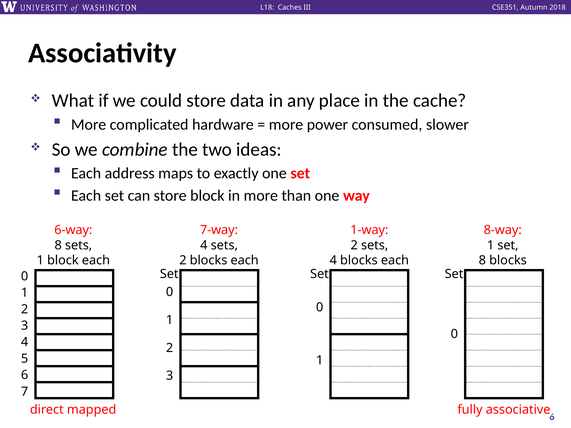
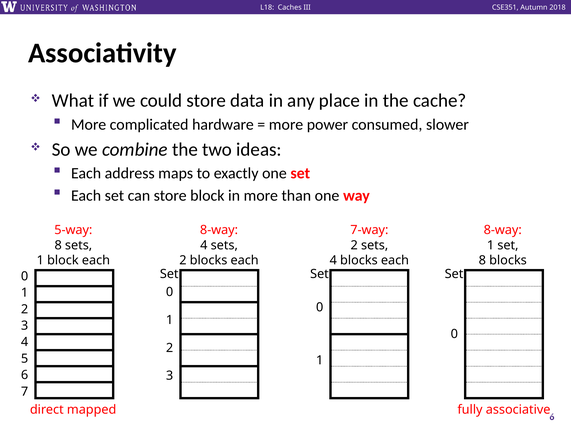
7-way: 7-way -> 8-way (219, 230)
1-way: 1-way -> 7-way (369, 230)
6-way: 6-way -> 5-way (73, 230)
